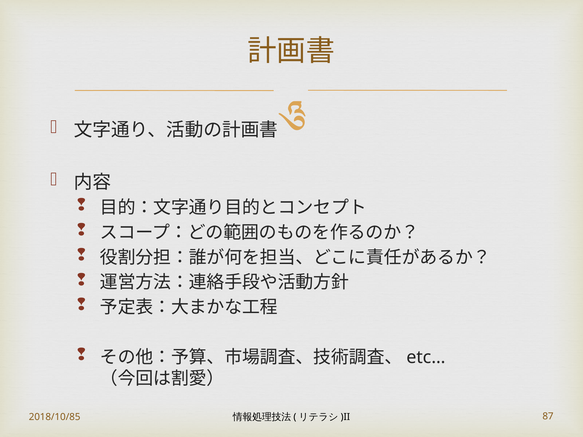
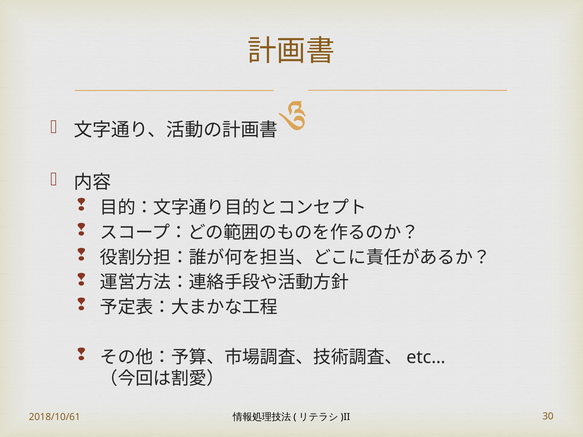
2018/10/85: 2018/10/85 -> 2018/10/61 (55, 417)
87: 87 -> 30 (548, 416)
